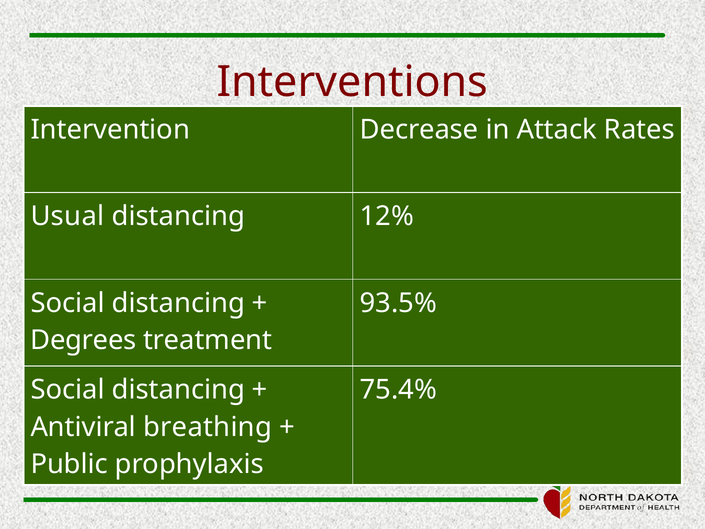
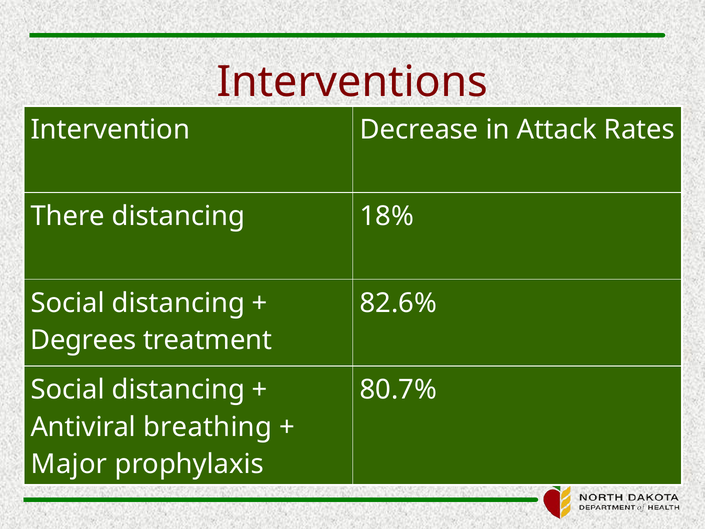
Usual: Usual -> There (68, 216)
12%: 12% -> 18% (387, 216)
93.5%: 93.5% -> 82.6% (398, 303)
75.4%: 75.4% -> 80.7% (398, 390)
Public: Public -> Major (69, 464)
